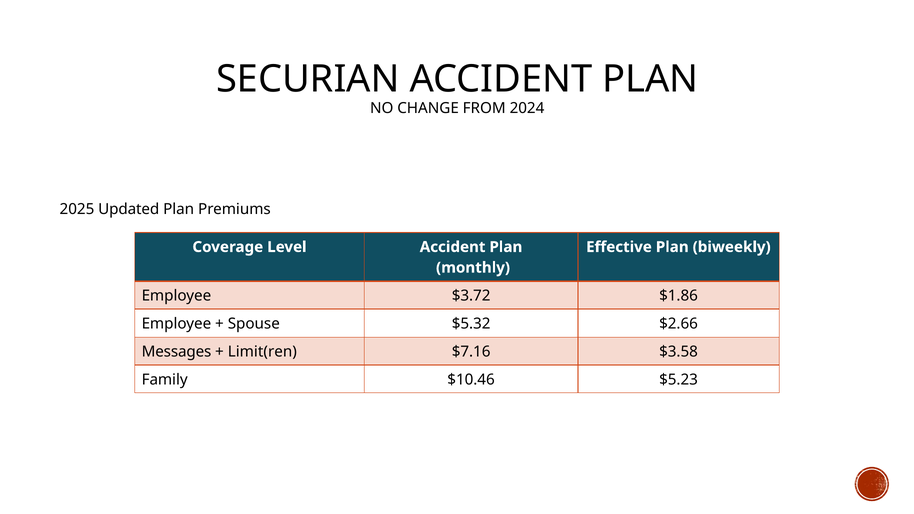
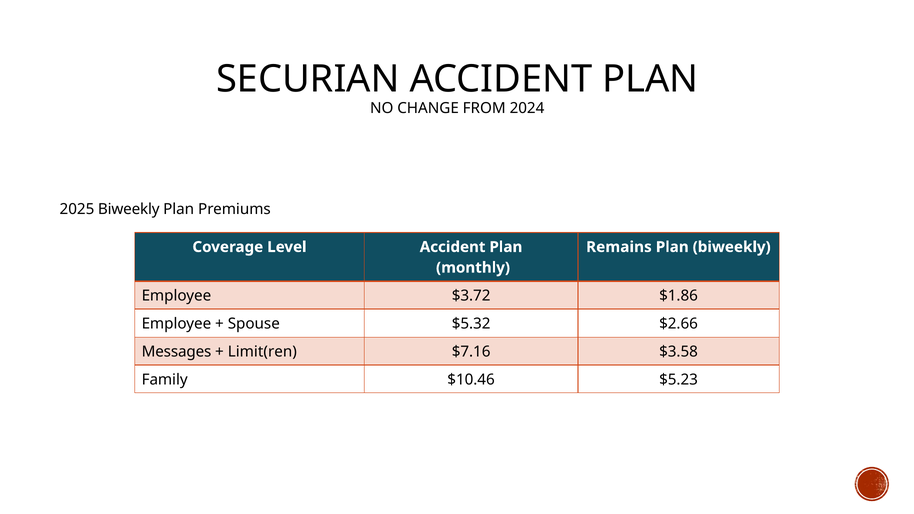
2025 Updated: Updated -> Biweekly (129, 209)
Effective: Effective -> Remains (619, 247)
